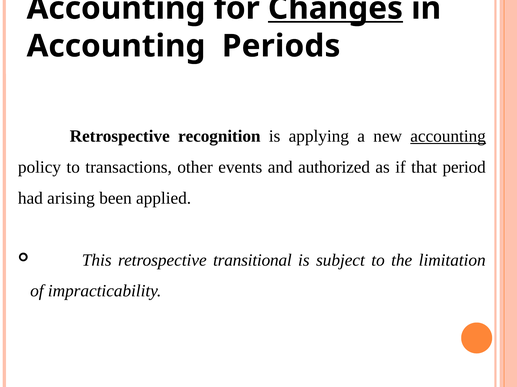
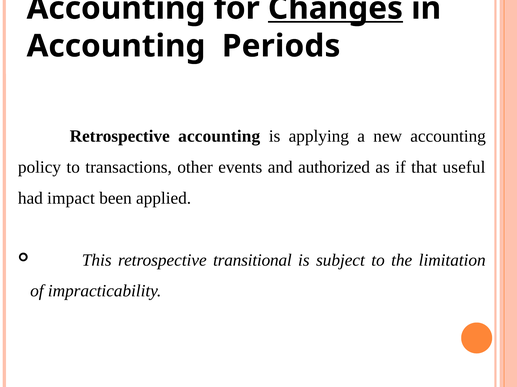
Retrospective recognition: recognition -> accounting (219, 136)
accounting underline: present -> none (448, 136)
period: period -> useful (464, 167)
arising: arising -> impact (71, 198)
